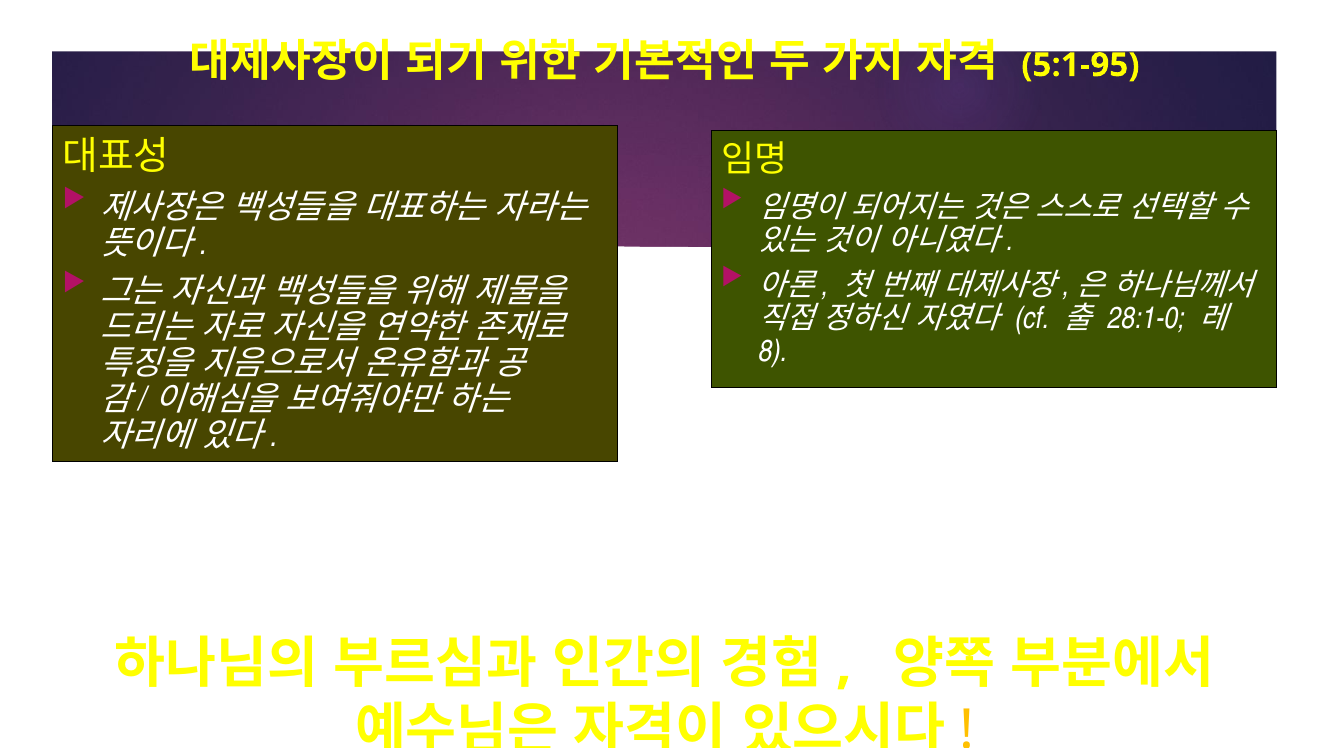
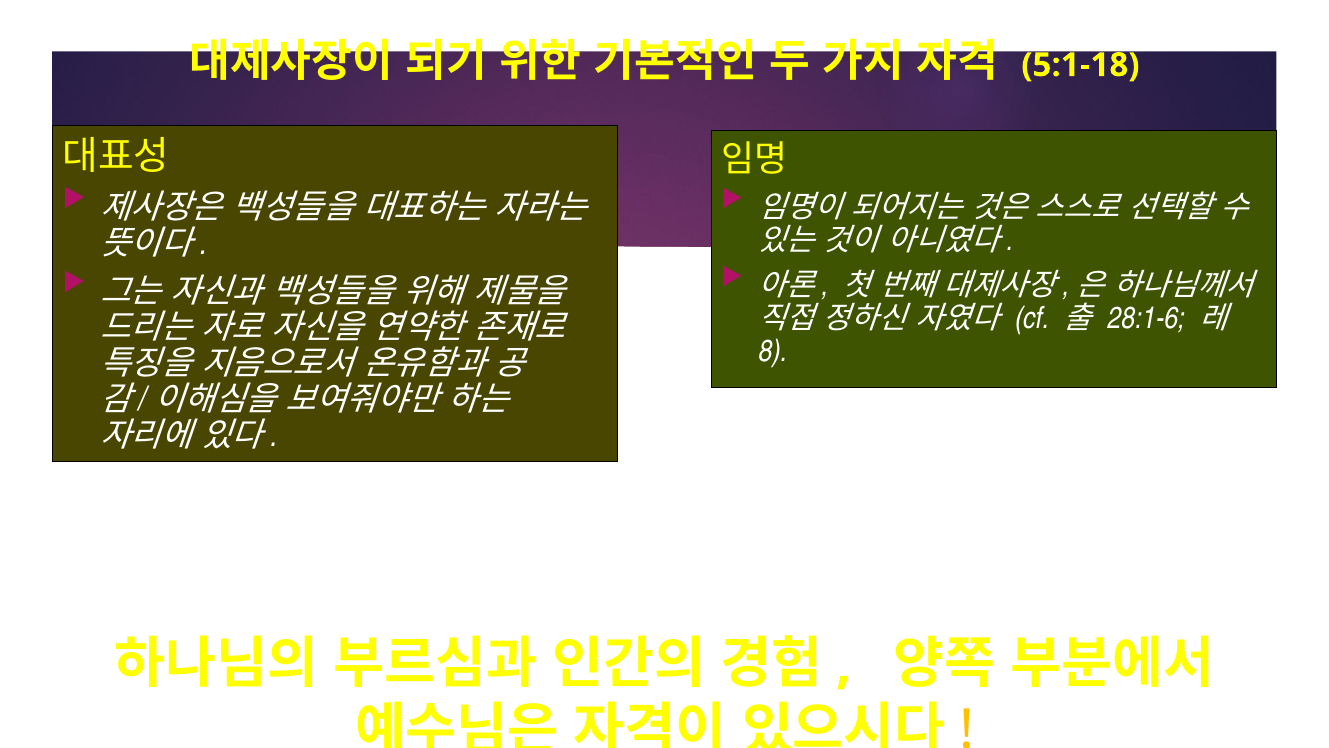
5:1-95: 5:1-95 -> 5:1-18 (1080, 65)
28:1-0: 28:1-0 -> 28:1-6 (1146, 318)
